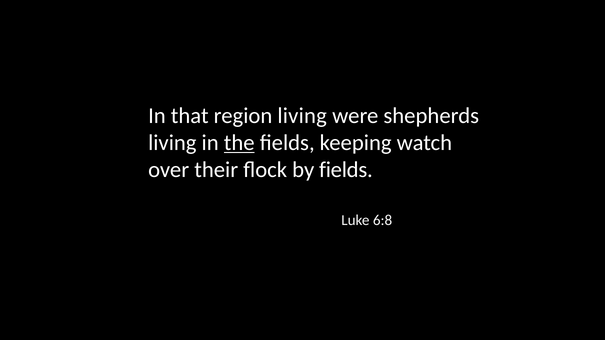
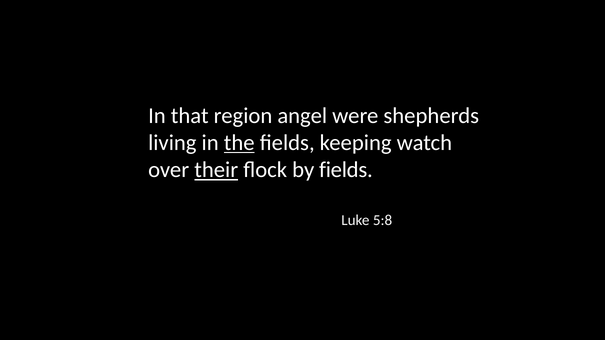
region living: living -> angel (302, 116)
their underline: none -> present (216, 170)
6:8: 6:8 -> 5:8 (383, 220)
